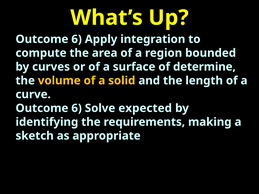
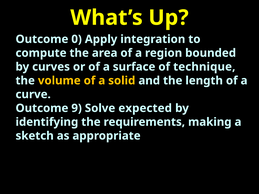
6: 6 -> 0 (77, 39)
determine: determine -> technique (204, 67)
6: 6 -> 9 (77, 108)
